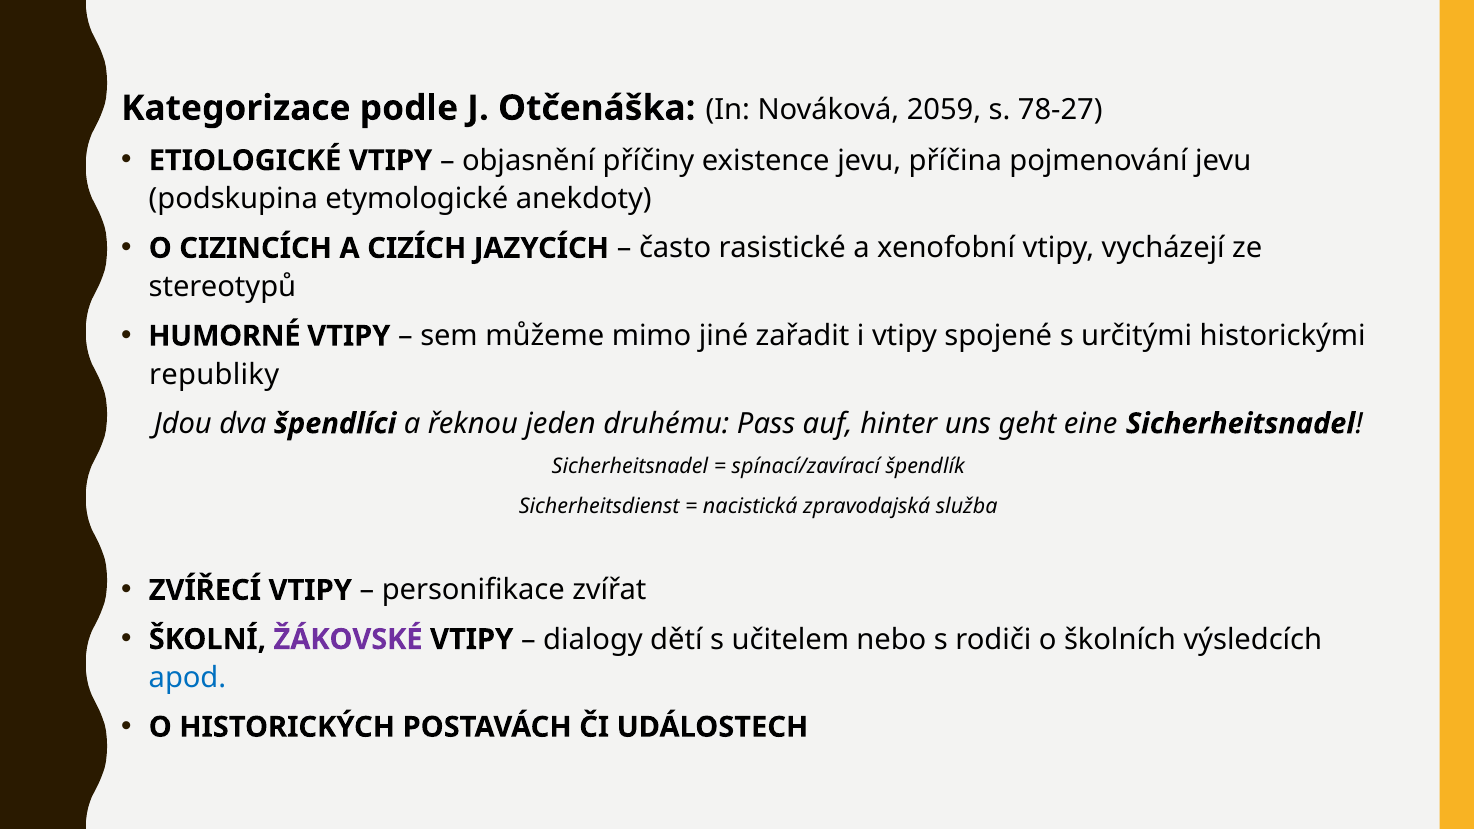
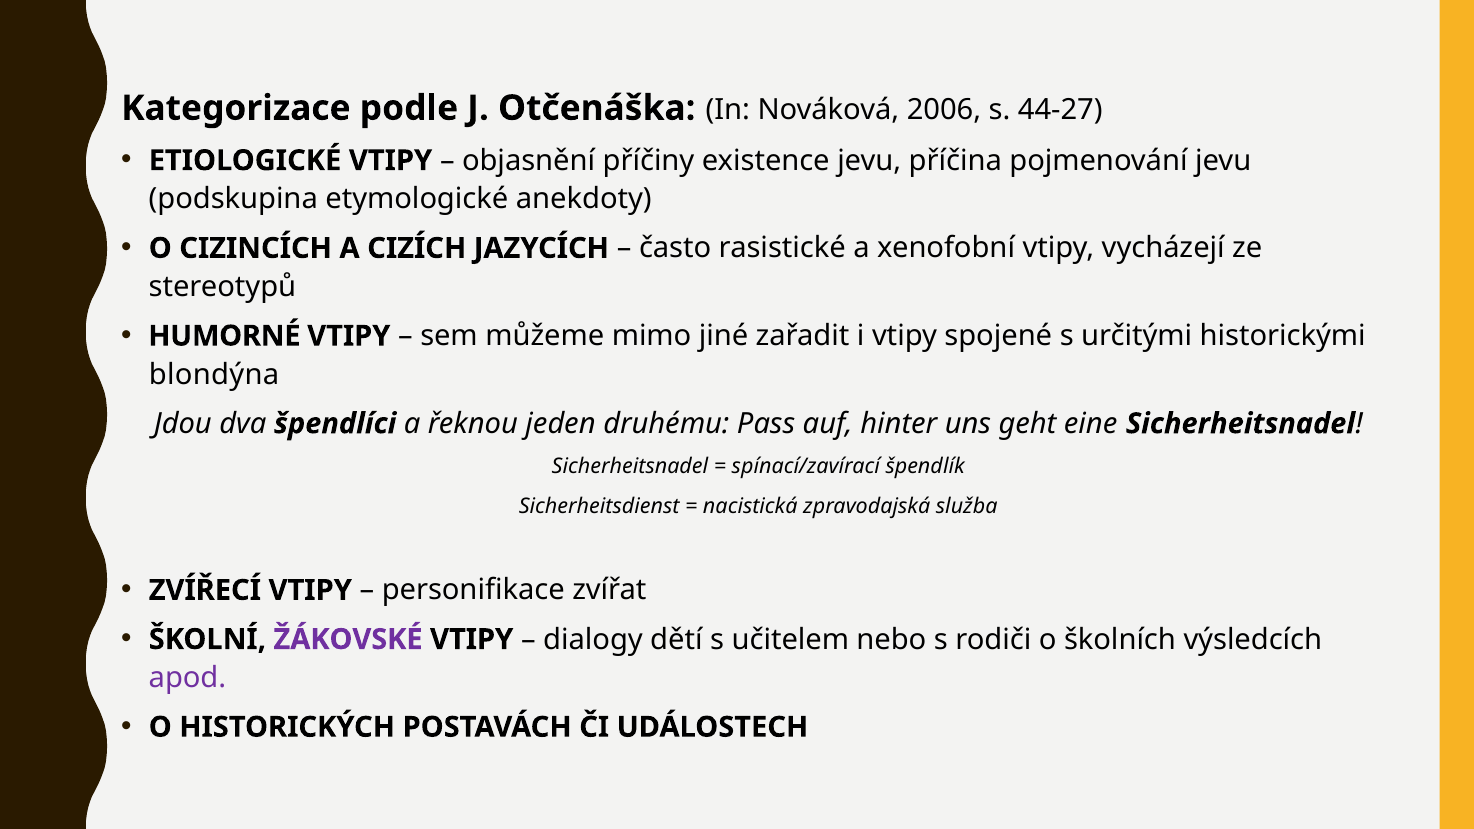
2059: 2059 -> 2006 (944, 110)
78-27: 78-27 -> 44-27 (1060, 110)
republiky: republiky -> blondýna (214, 374)
apod colour: blue -> purple (187, 678)
